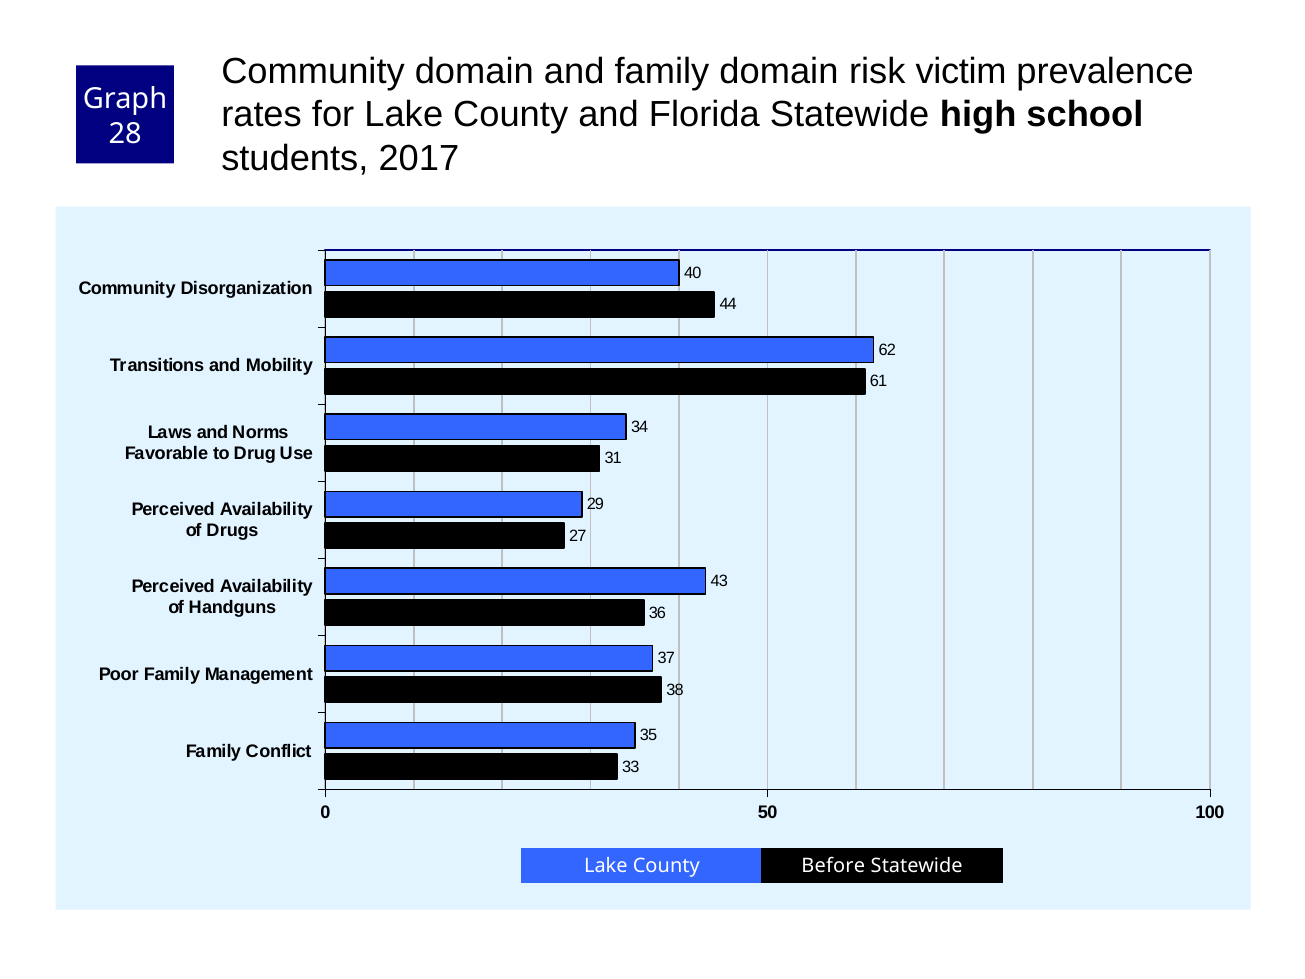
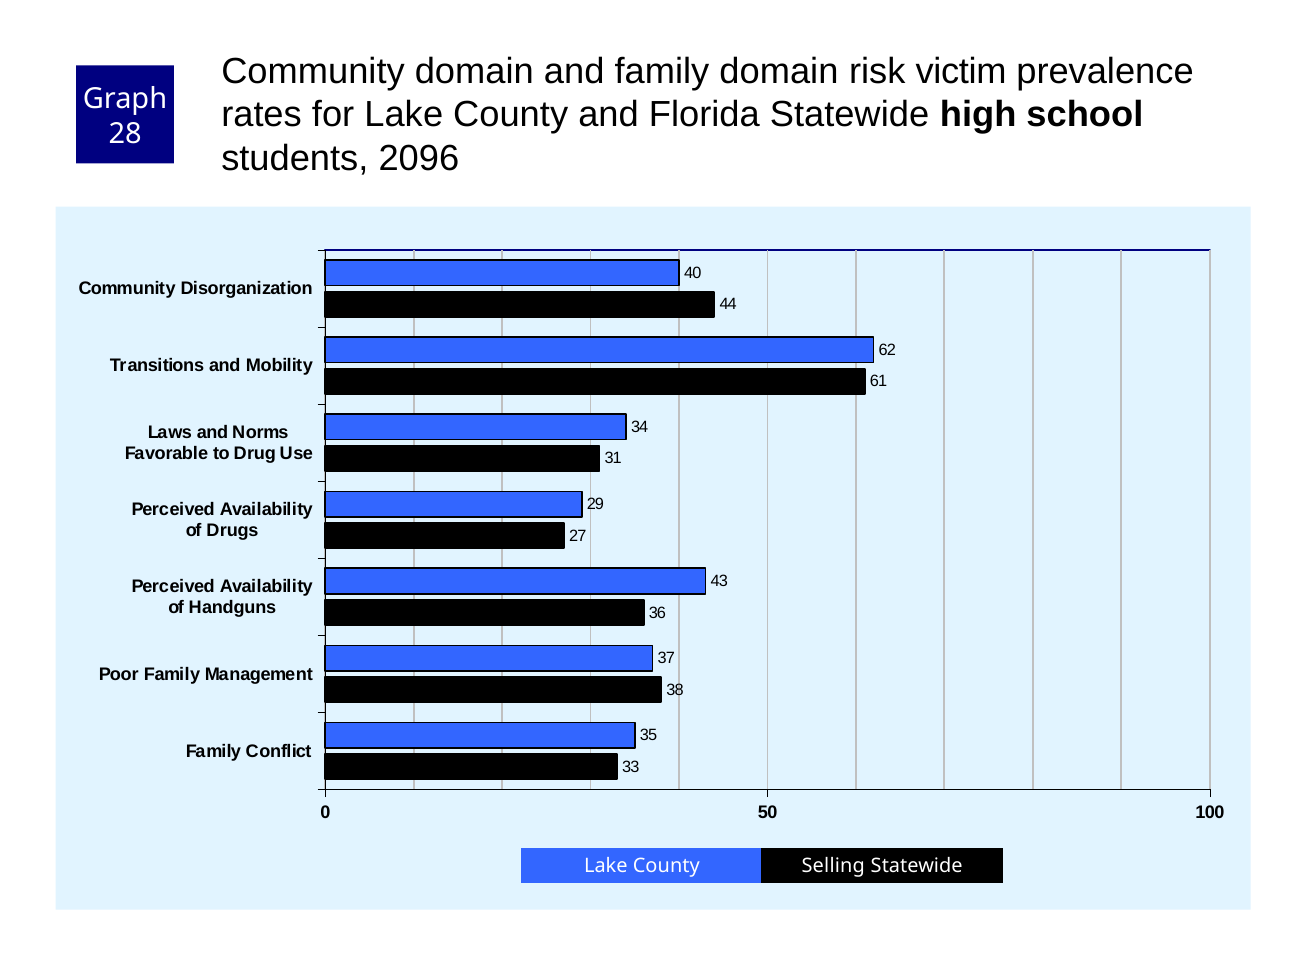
2017: 2017 -> 2096 (419, 158)
Before: Before -> Selling (833, 865)
